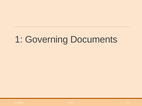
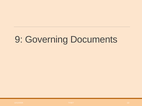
1: 1 -> 9 (19, 40)
